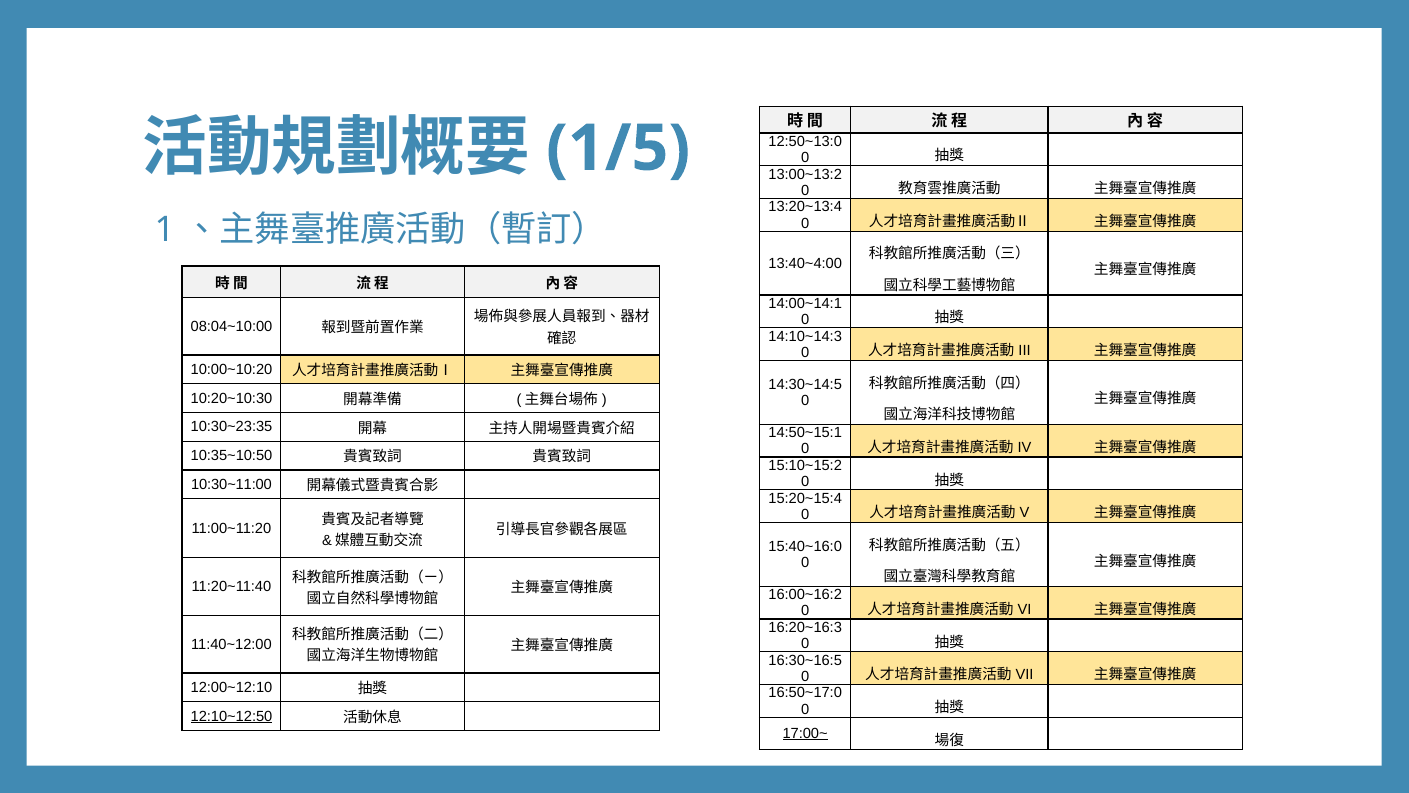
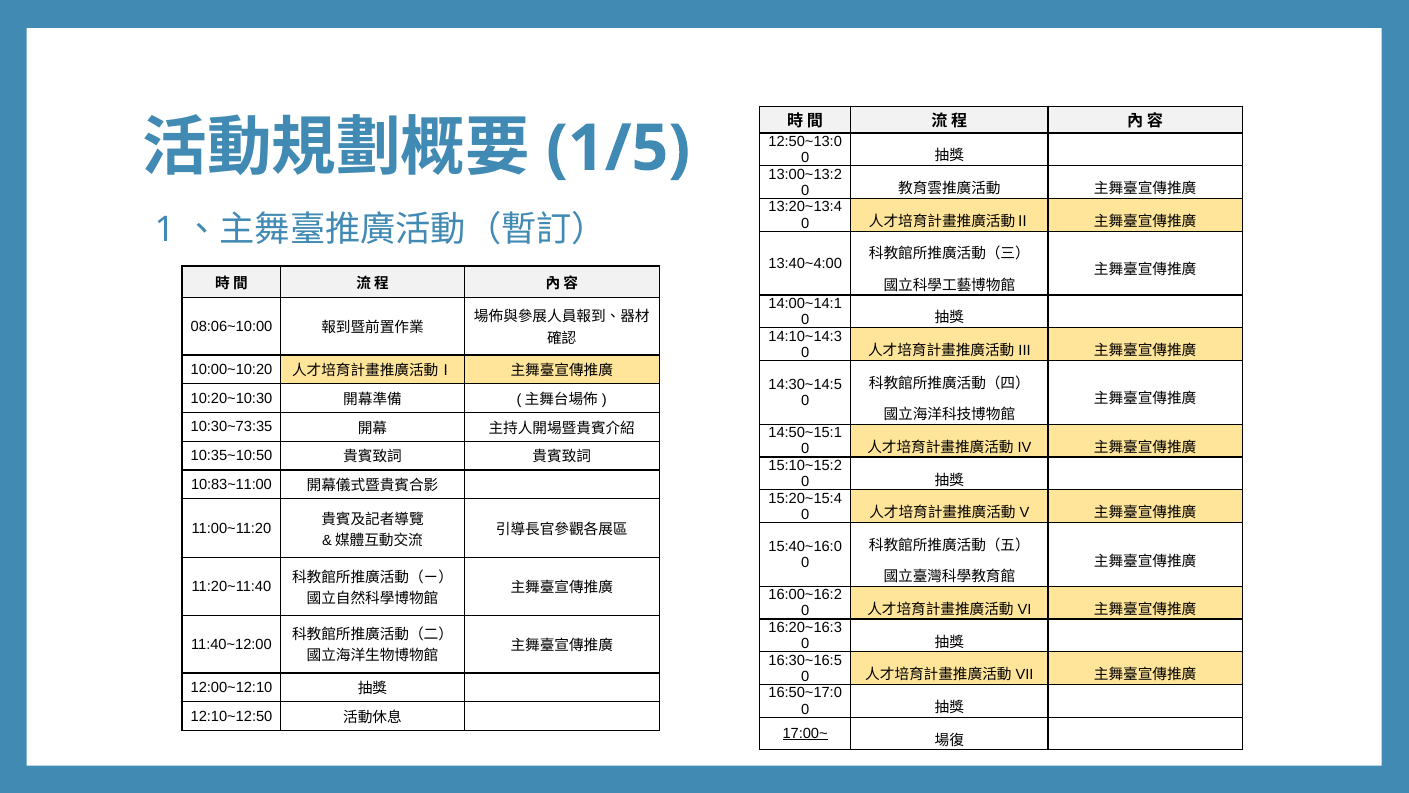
08:04~10:00: 08:04~10:00 -> 08:06~10:00 (232, 326)
10:30~23:35: 10:30~23:35 -> 10:30~73:35 (232, 427)
10:30~11:00: 10:30~11:00 -> 10:83~11:00 (232, 484)
12:10~12:50 underline: present -> none (232, 716)
